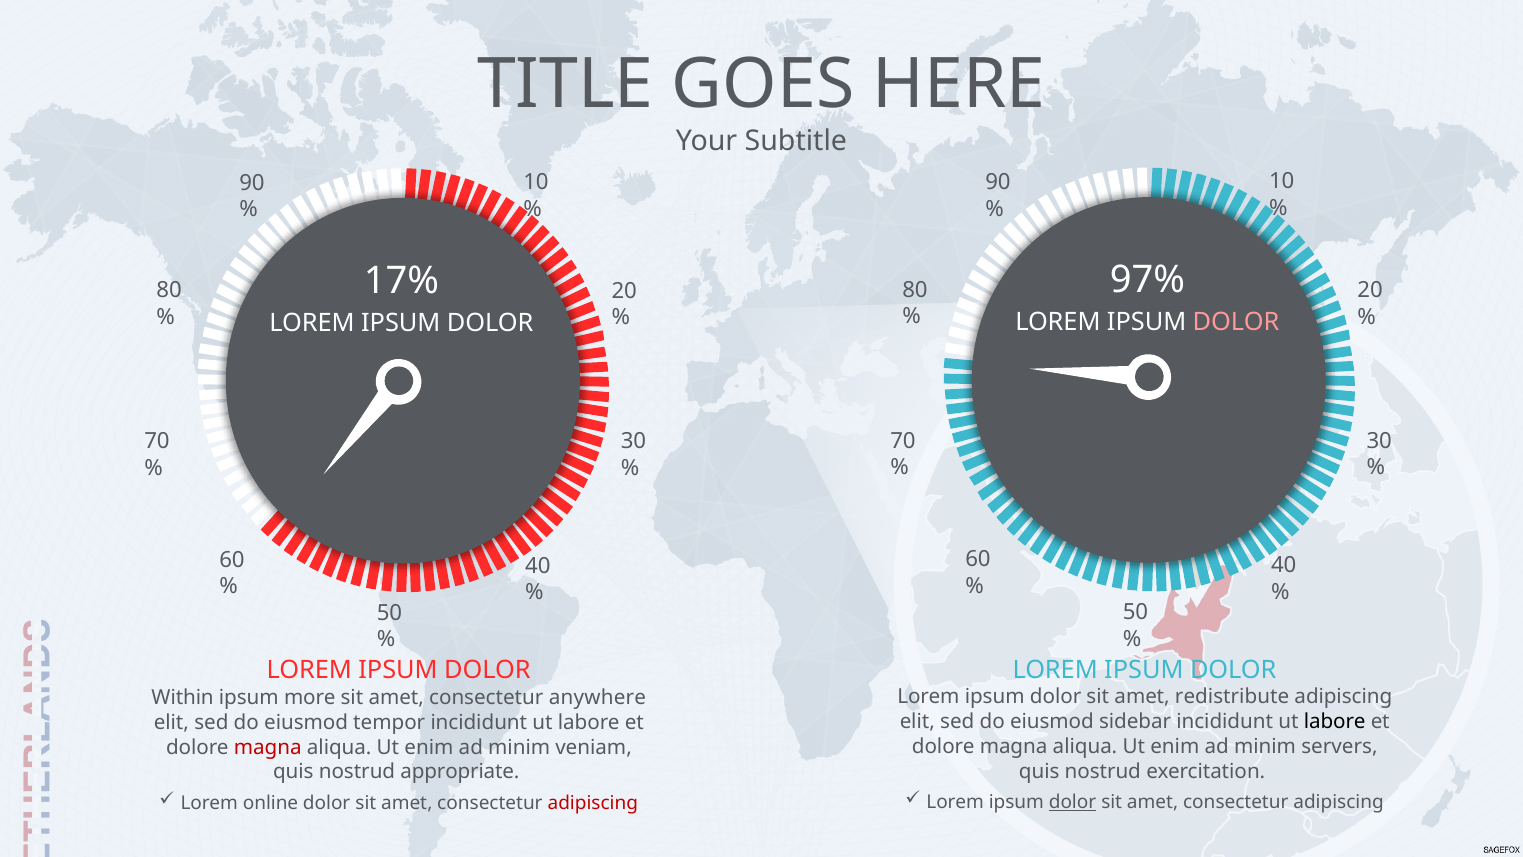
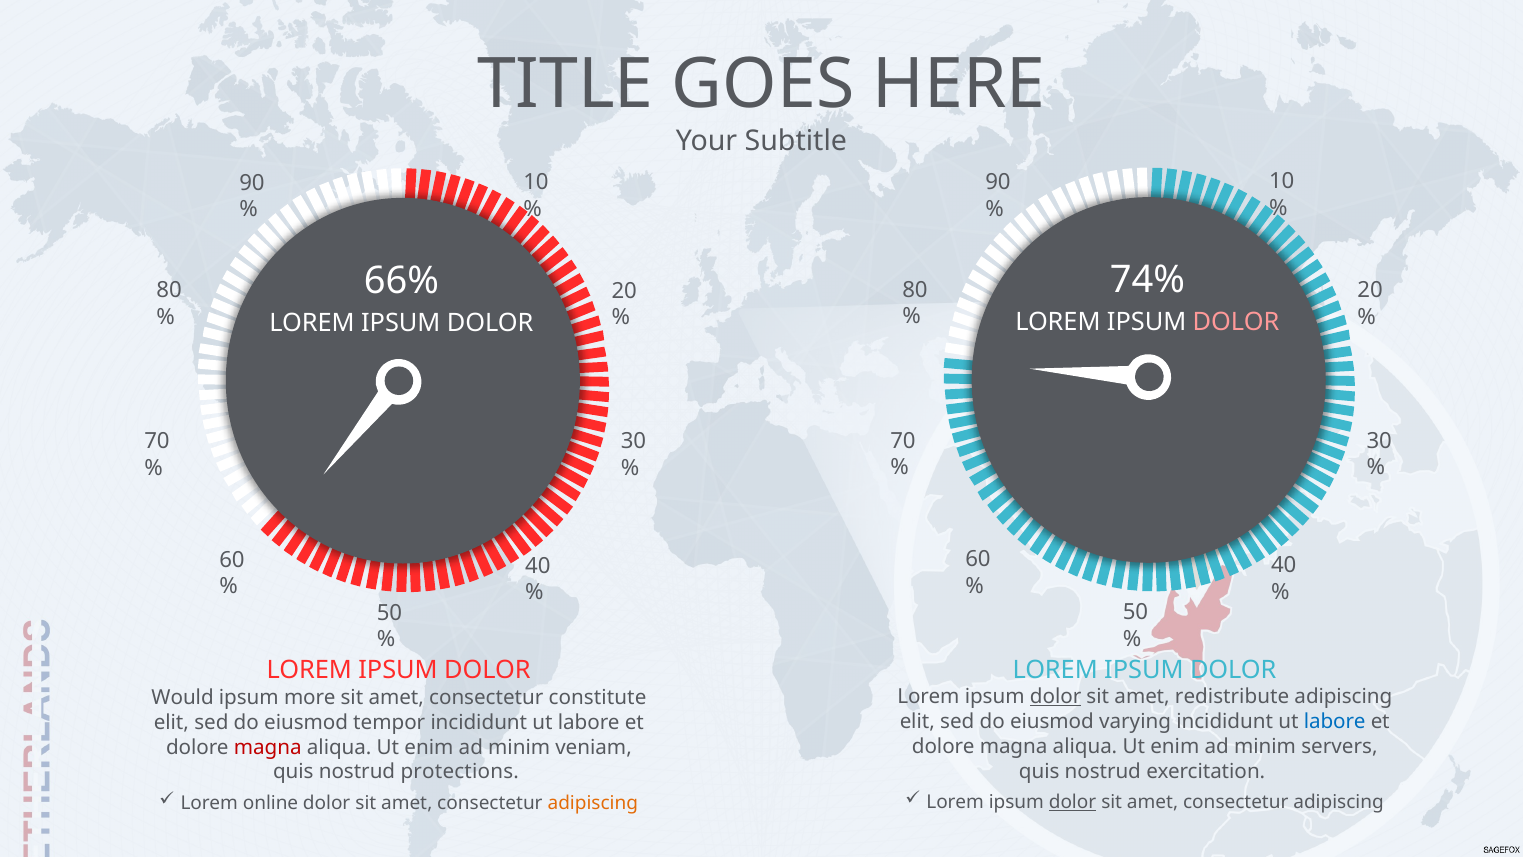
97%: 97% -> 74% (1147, 280)
17%: 17% -> 66% (402, 281)
dolor underline: none -> present (1056, 697)
Within: Within -> Would (183, 697)
anywhere: anywhere -> constitute (597, 697)
sidebar: sidebar -> varying (1135, 721)
labore colour: black -> blue (1335, 721)
appropriate: appropriate -> protections (460, 772)
adipiscing colour: red -> orange (593, 803)
